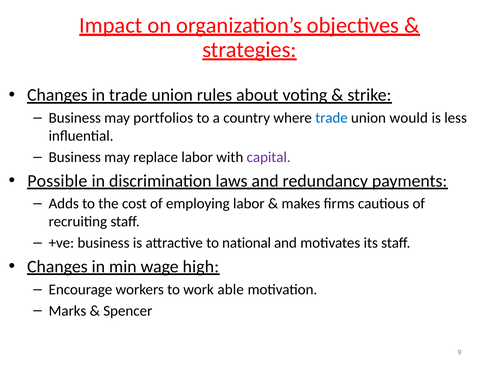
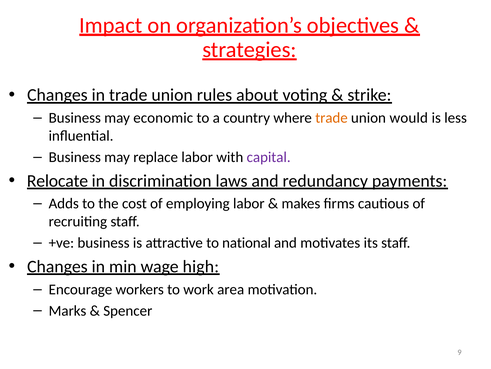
portfolios: portfolios -> economic (163, 118)
trade colour: blue -> orange (331, 118)
Possible: Possible -> Relocate (57, 180)
able: able -> area (231, 289)
